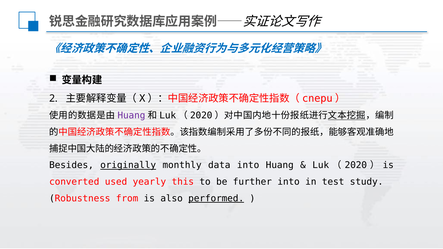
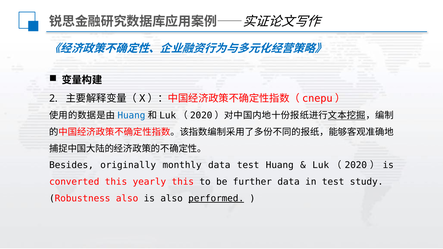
Huang colour: purple -> blue (131, 116)
originally underline: present -> none (128, 165)
data into: into -> test (248, 165)
converted used: used -> this (116, 182)
further into: into -> data (289, 182)
Robustness from: from -> also (127, 199)
